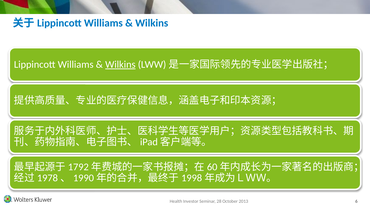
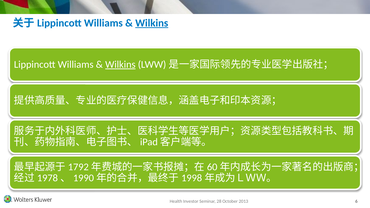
Wilkins underline: none -> present (152, 23)
